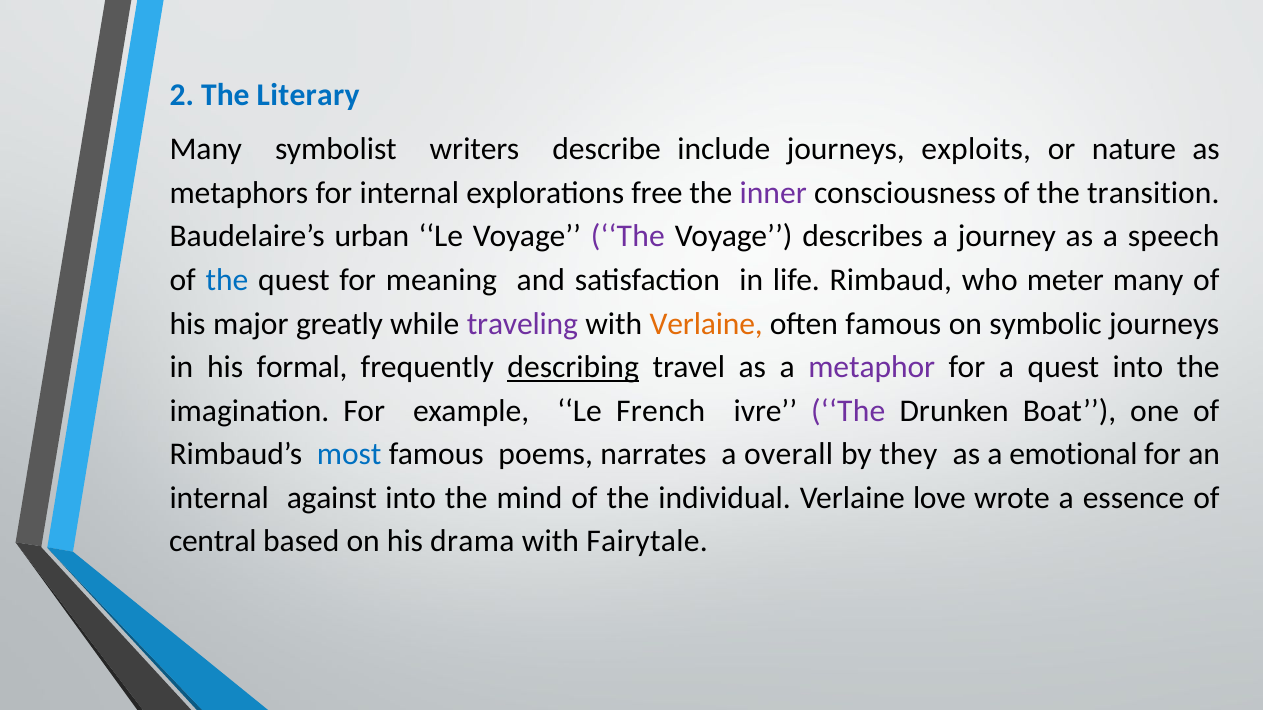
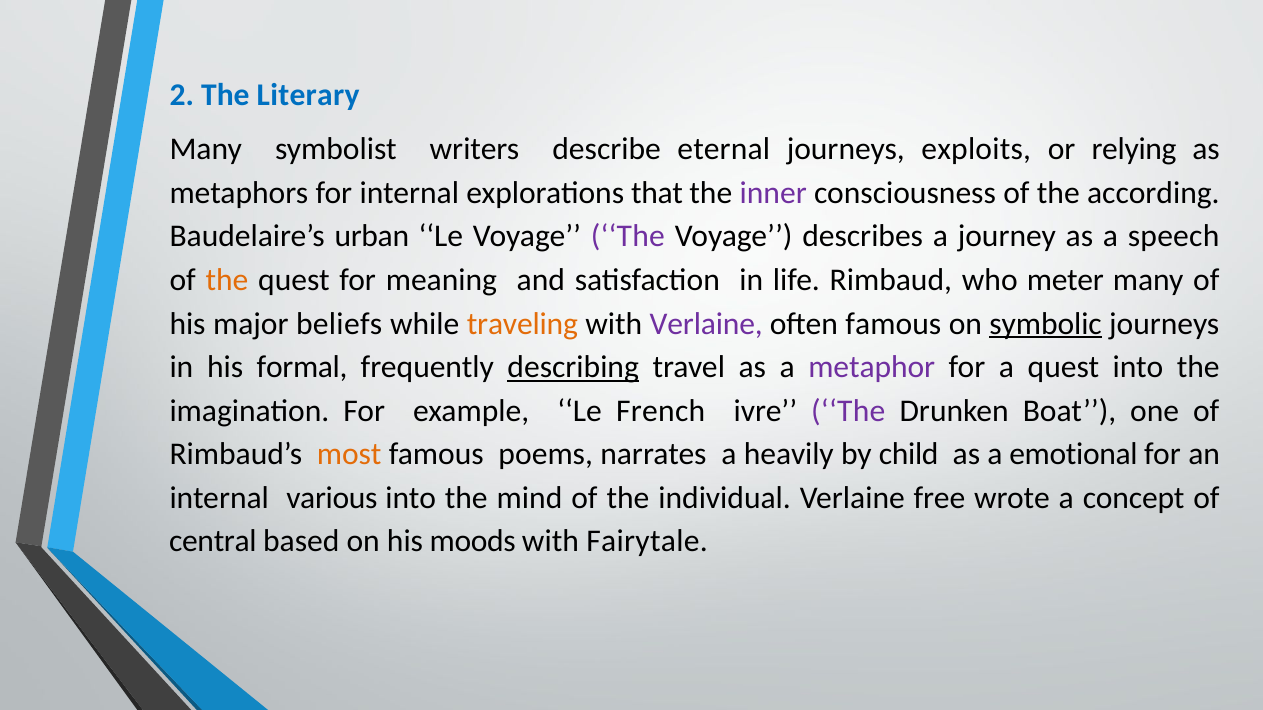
include: include -> eternal (724, 150)
nature: nature -> relying (1134, 150)
free: free -> that (657, 193)
transition: transition -> according (1153, 193)
the colour: blue -> orange (227, 280)
greatly: greatly -> beliefs (339, 324)
traveling colour: purple -> orange (522, 324)
Verlaine colour: orange -> purple (706, 324)
symbolic underline: none -> present (1046, 324)
most colour: blue -> orange (349, 454)
overall: overall -> heavily (789, 454)
they: they -> child (909, 454)
against: against -> various (332, 498)
love: love -> free (939, 498)
essence: essence -> concept (1134, 498)
drama: drama -> moods (473, 542)
